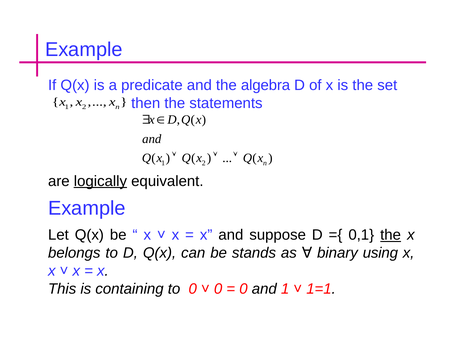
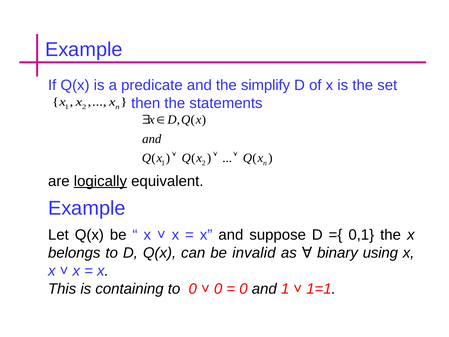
algebra: algebra -> simplify (266, 85)
the underline: present -> none (391, 235)
stands: stands -> invalid (254, 253)
